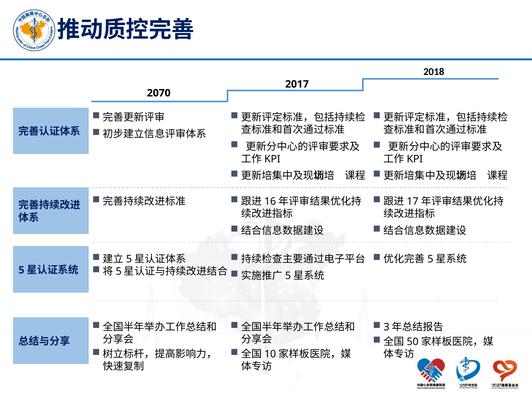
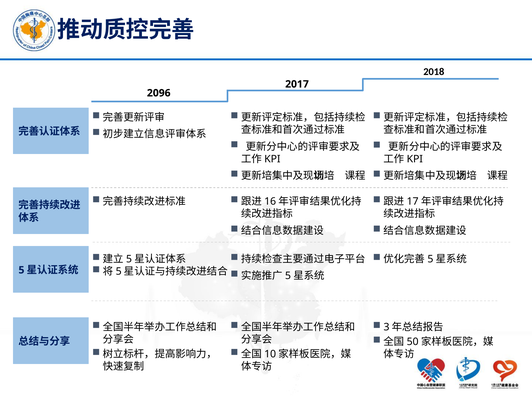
2070: 2070 -> 2096 (159, 93)
